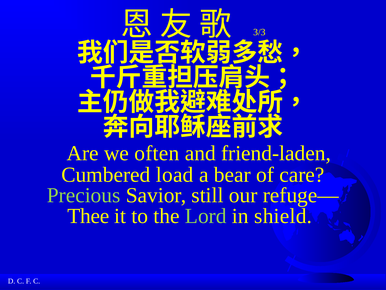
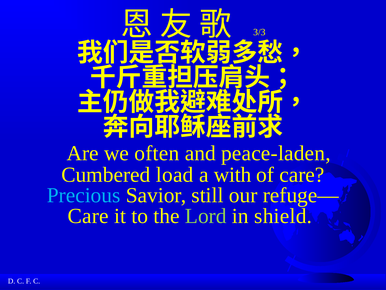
friend-laden: friend-laden -> peace-laden (276, 153)
bear: bear -> with (233, 174)
Precious colour: light green -> light blue (84, 195)
Thee: Thee -> Care (88, 216)
